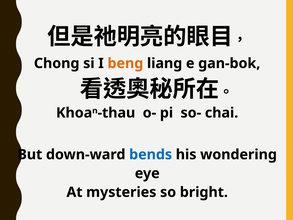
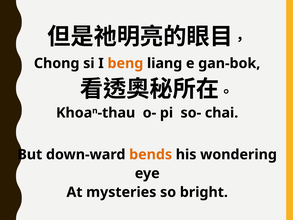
bends colour: blue -> orange (151, 154)
